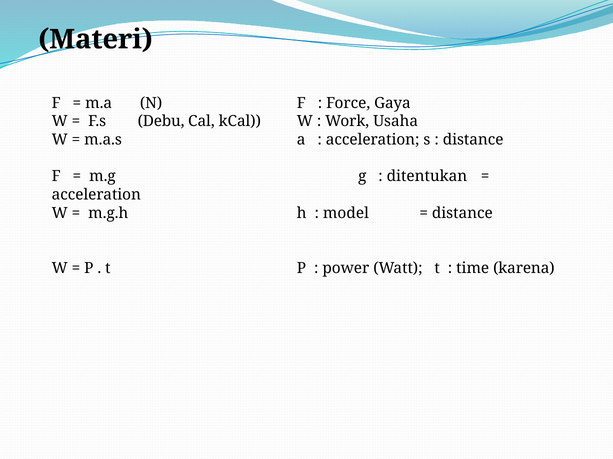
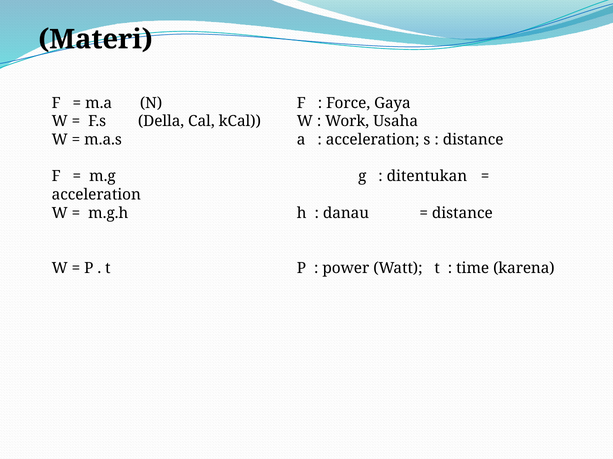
Debu: Debu -> Della (161, 122)
model: model -> danau (346, 213)
